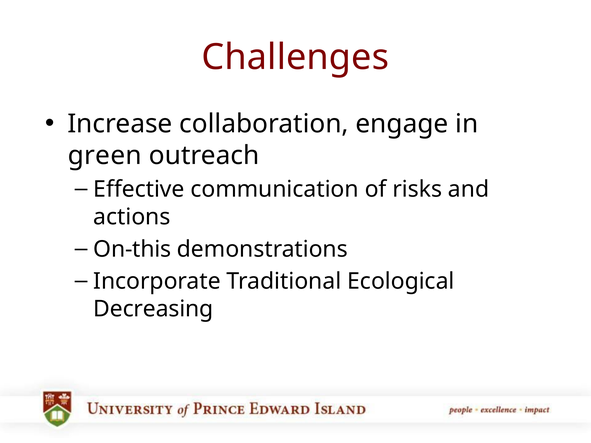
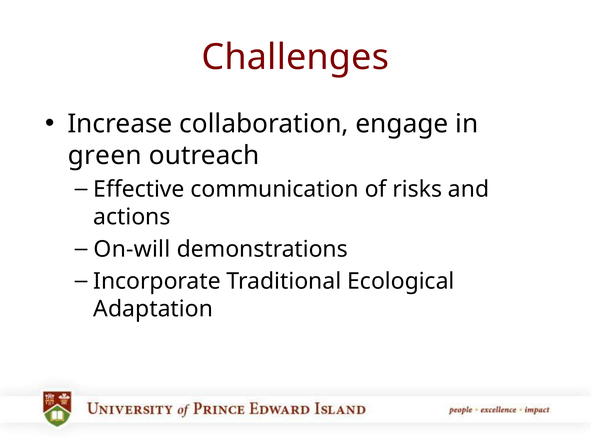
On-this: On-this -> On-will (132, 249)
Decreasing: Decreasing -> Adaptation (153, 309)
